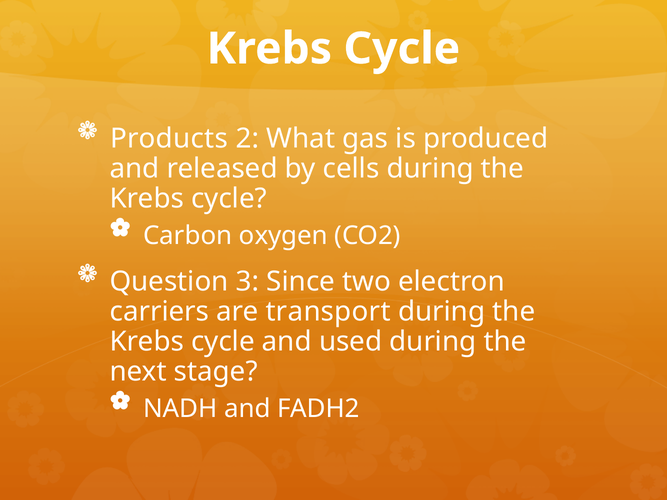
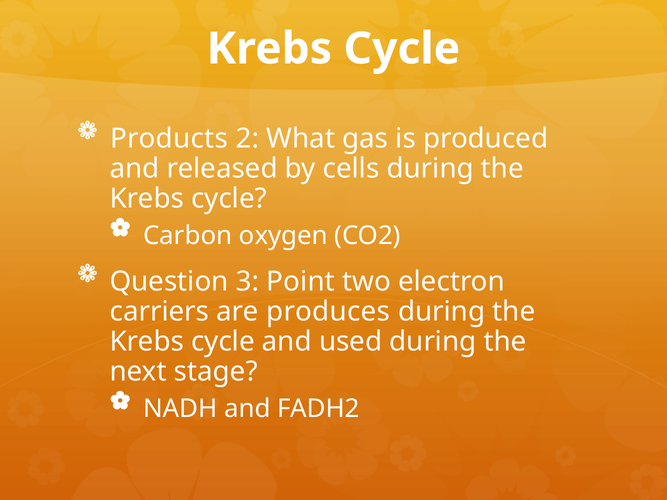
Since: Since -> Point (301, 282)
transport: transport -> produces (328, 312)
